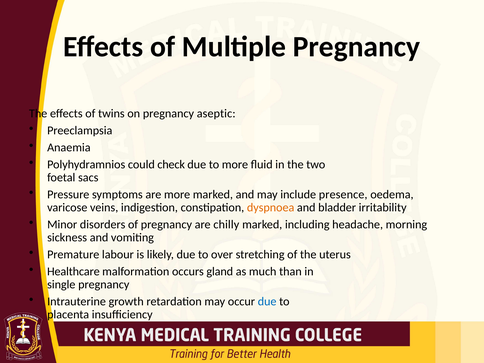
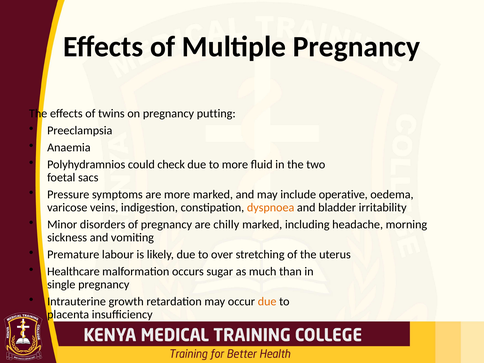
aseptic: aseptic -> putting (216, 114)
presence: presence -> operative (343, 194)
gland: gland -> sugar (220, 271)
due colour: blue -> orange (267, 301)
